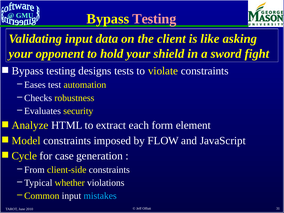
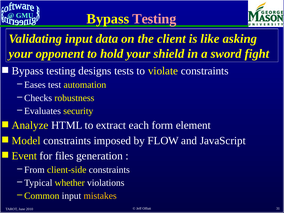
Cycle: Cycle -> Event (24, 156)
case: case -> files (64, 156)
mistakes colour: light blue -> yellow (100, 196)
